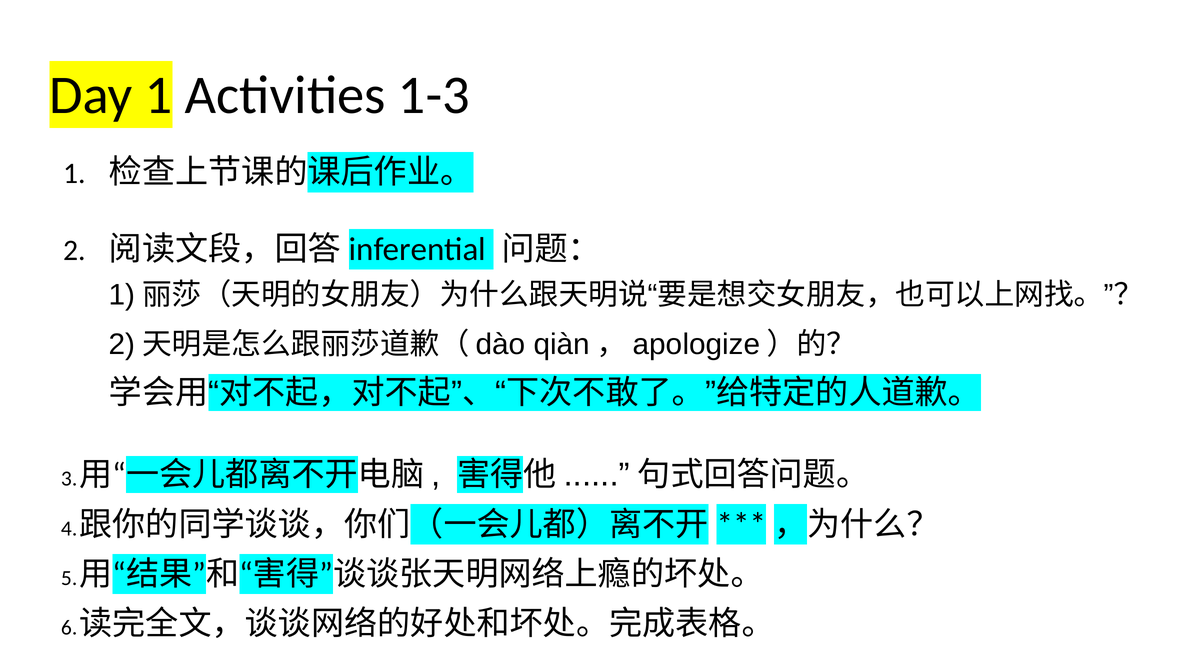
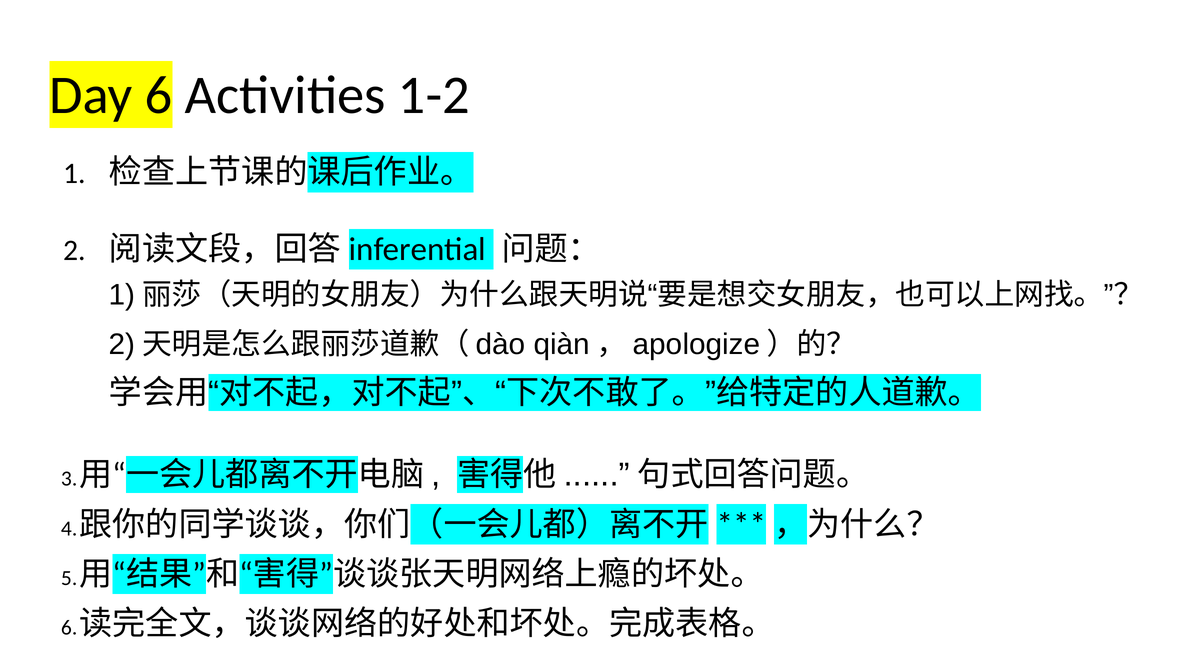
Day 1: 1 -> 6 (159, 95)
1-3: 1-3 -> 1-2 (434, 95)
